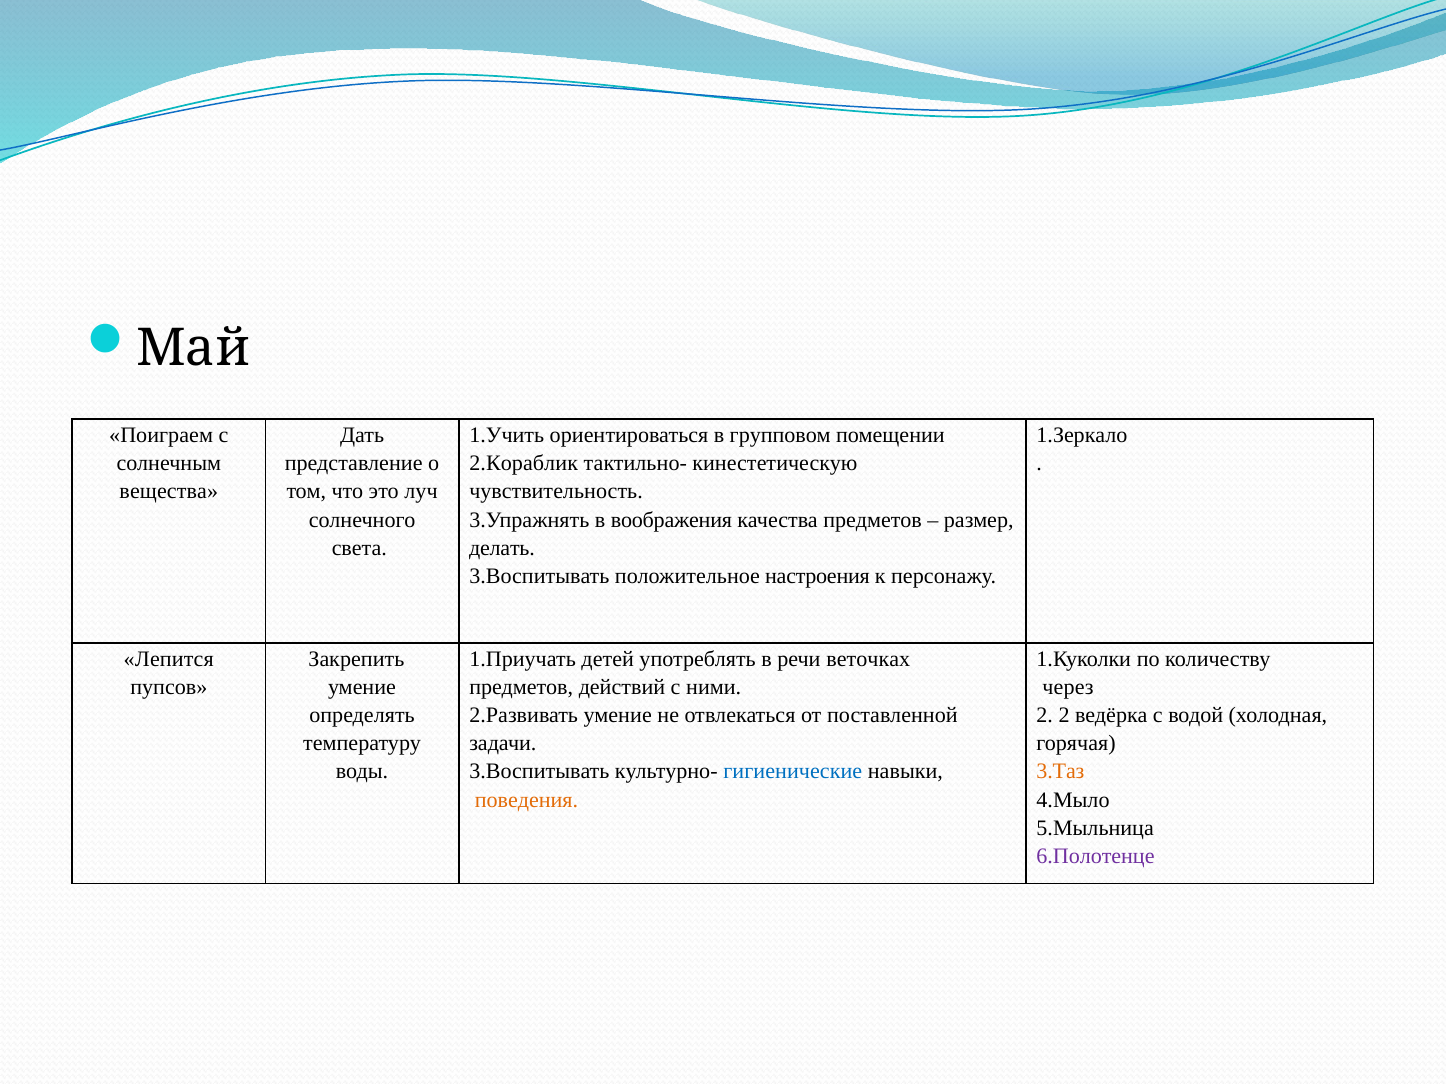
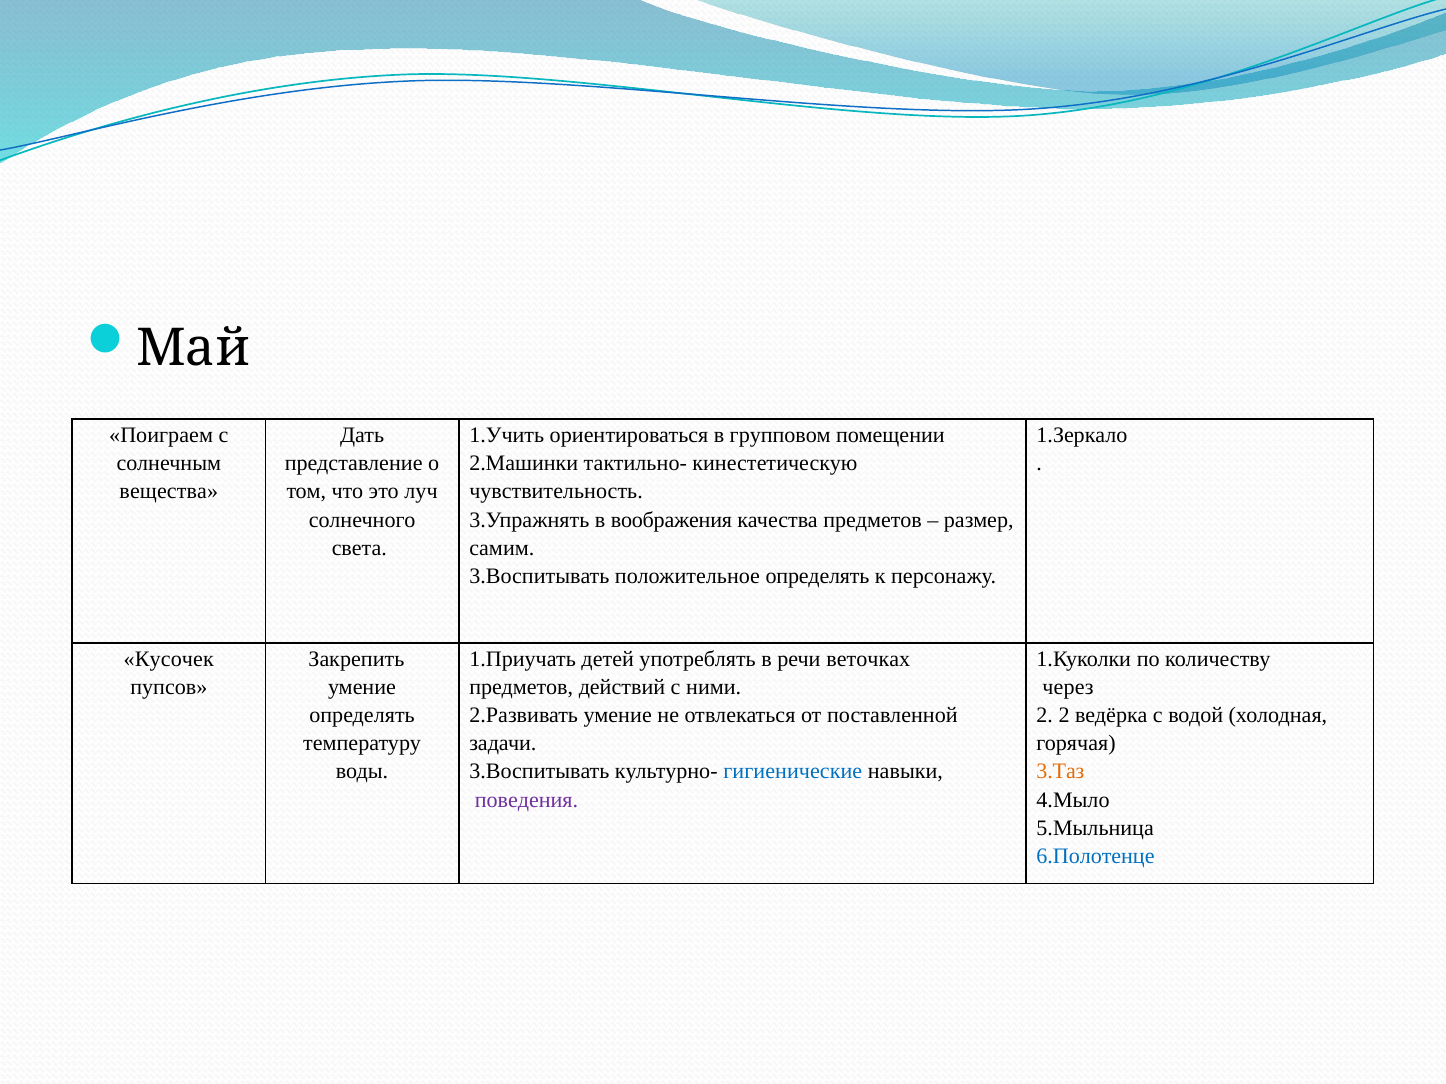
2.Кораблик: 2.Кораблик -> 2.Машинки (524, 464)
делать: делать -> самим (502, 548)
положительное настроения: настроения -> определять (817, 577)
Лепится: Лепится -> Кусочек (169, 659)
поведения colour: orange -> purple (526, 800)
6.Полотенце colour: purple -> blue (1095, 857)
